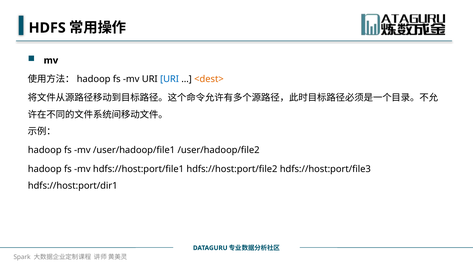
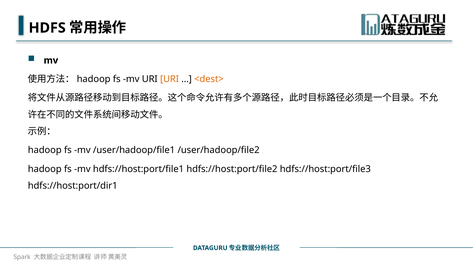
URI colour: blue -> orange (170, 79)
